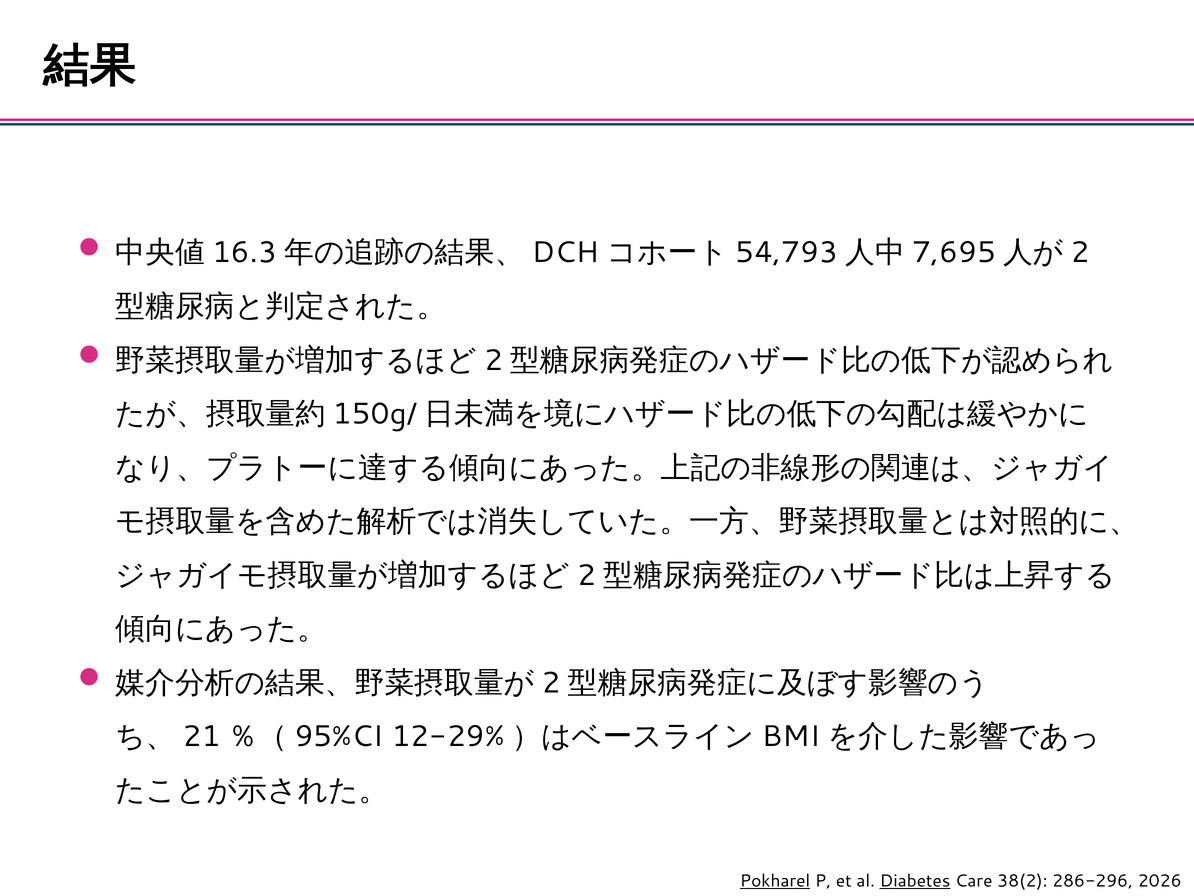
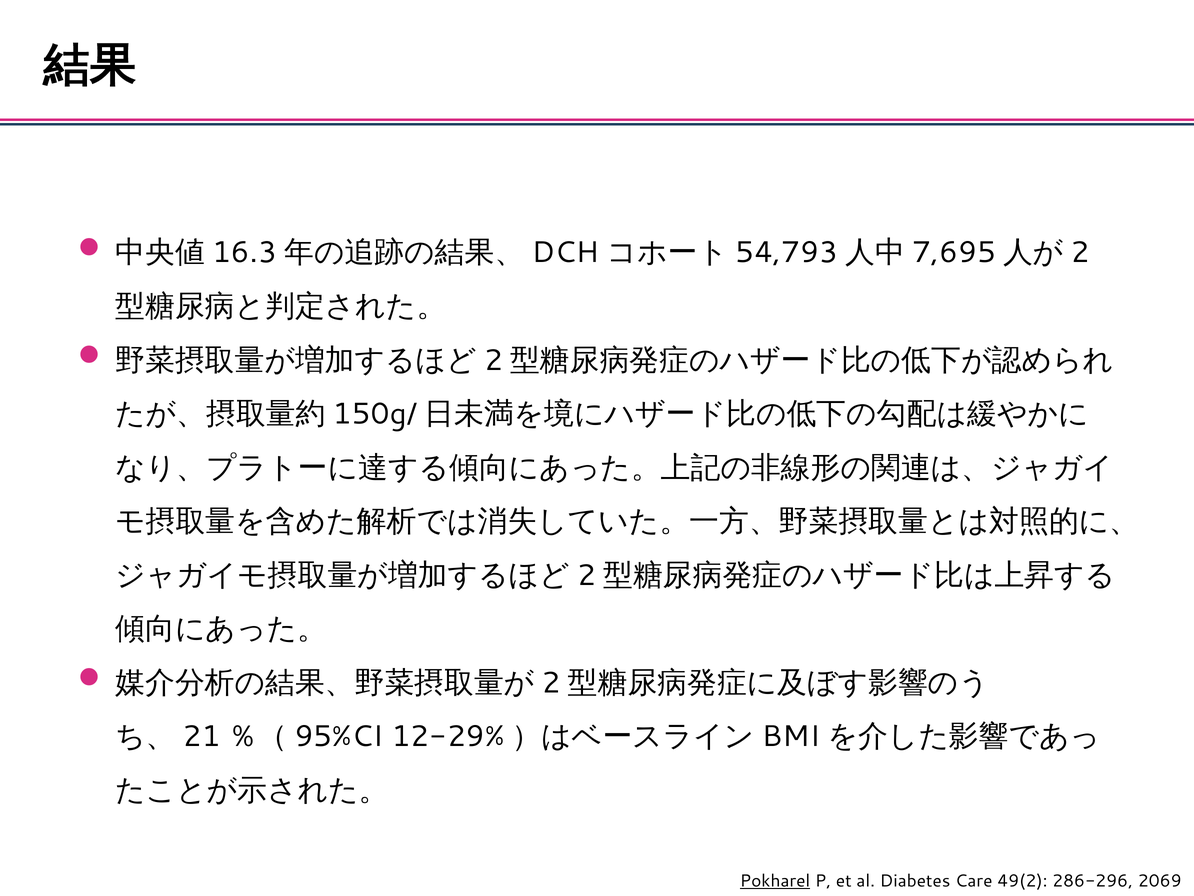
Diabetes underline: present -> none (915, 880)
38(2: 38(2 -> 49(2 (1022, 880)
2026: 2026 -> 2069 (1160, 880)
